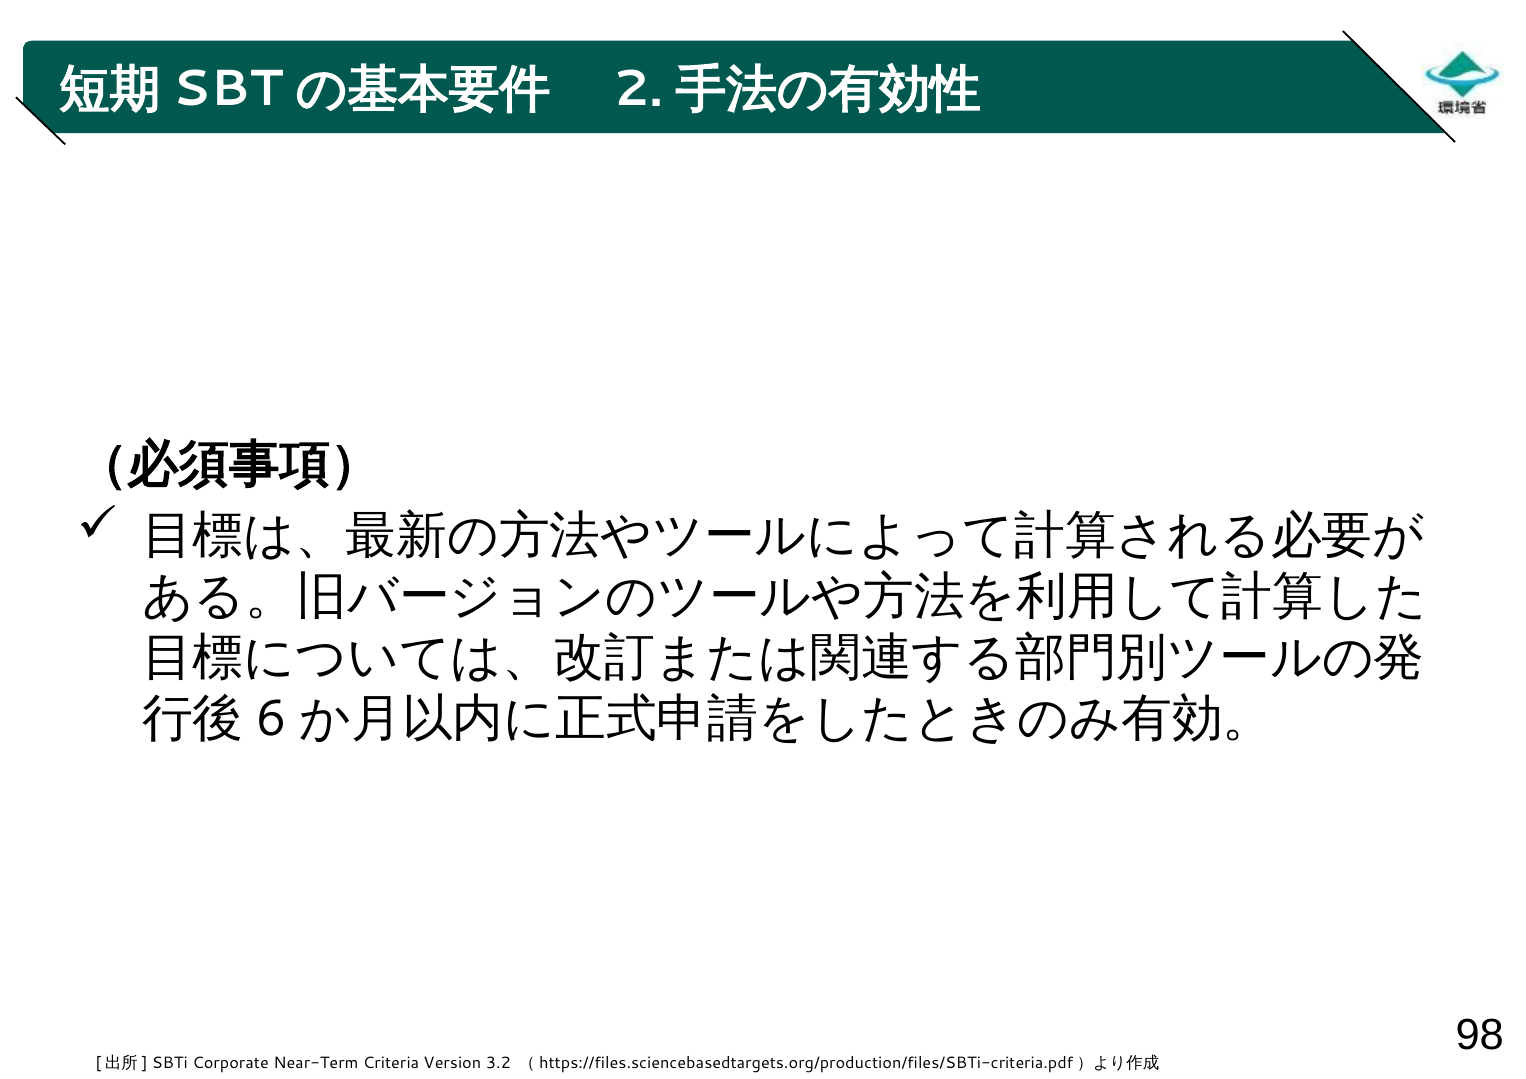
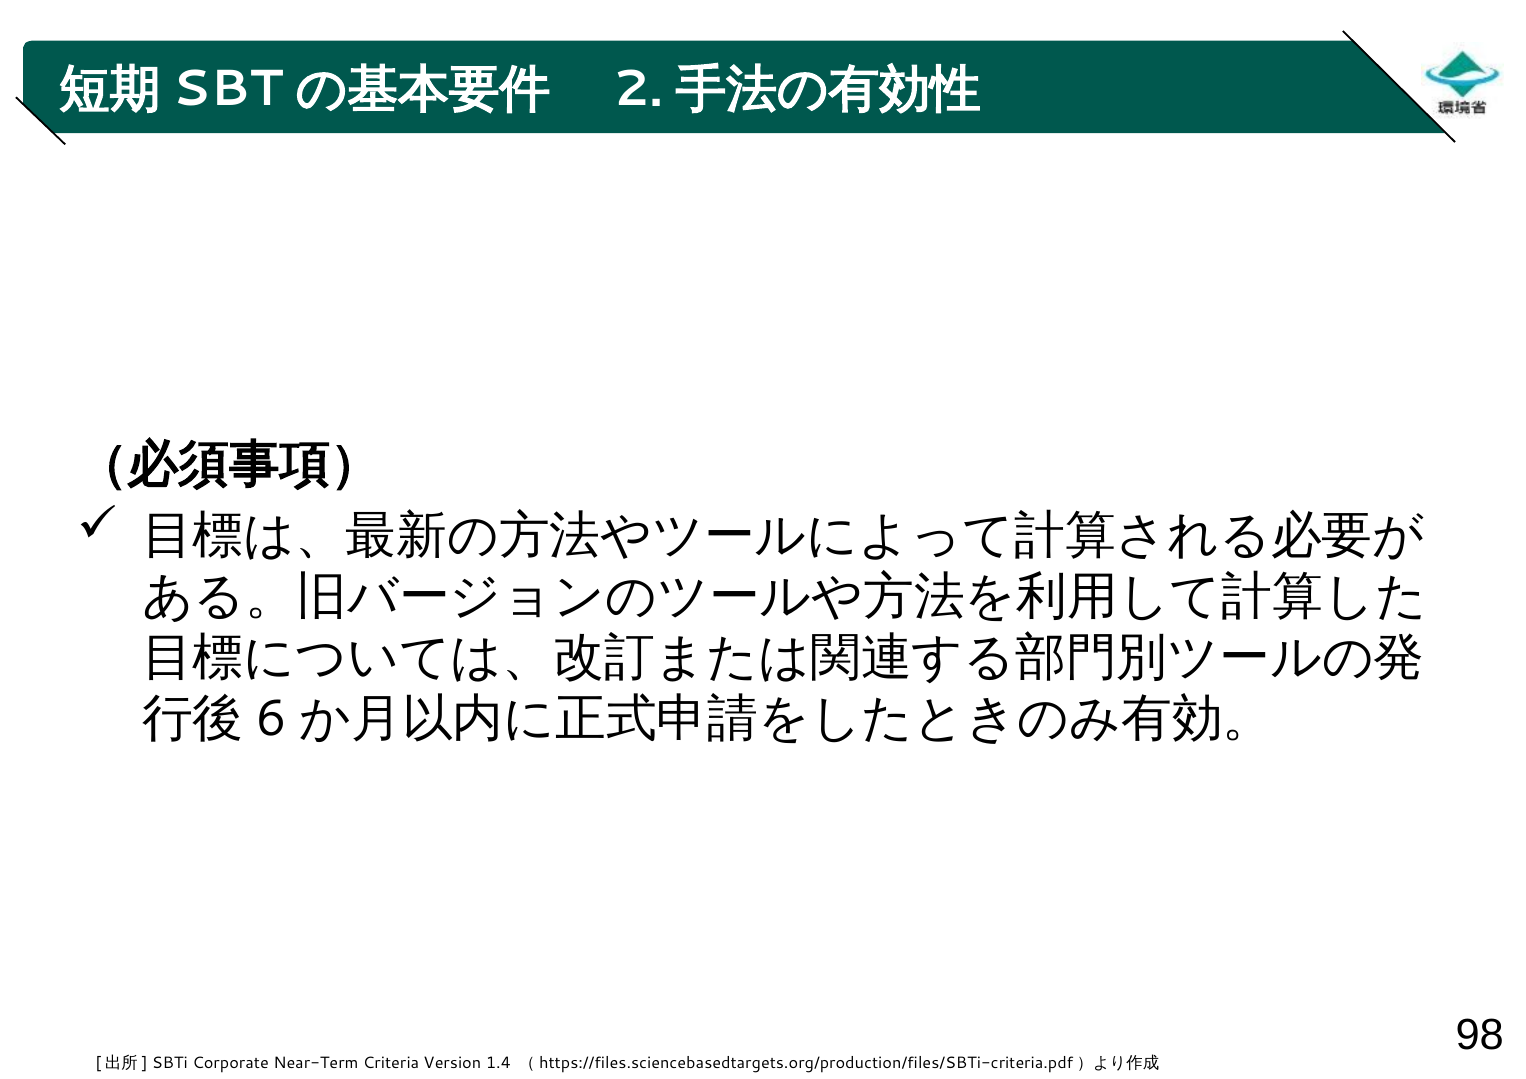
3.2: 3.2 -> 1.4 (498, 1063)
